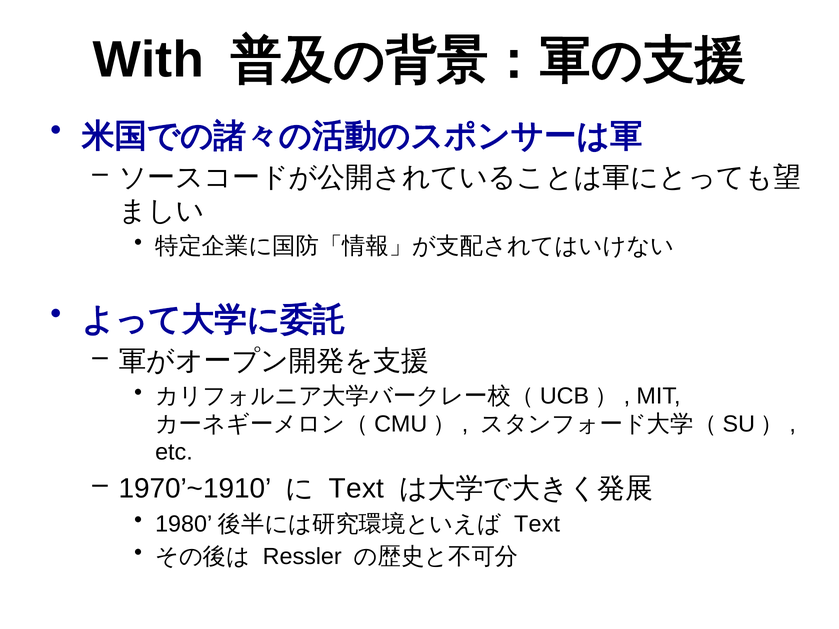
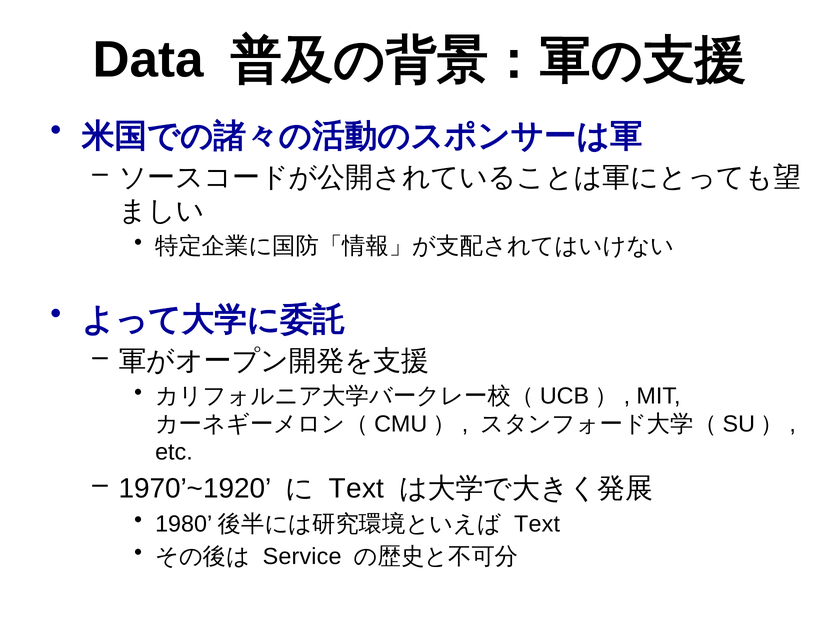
With: With -> Data (148, 60)
1970’~1910: 1970’~1910 -> 1970’~1920 (195, 489)
Ressler: Ressler -> Service (302, 557)
